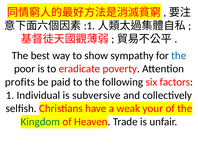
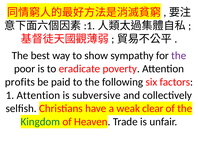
the colour: blue -> purple (179, 55)
1 Individual: Individual -> Attention (38, 95)
your: your -> clear (153, 108)
